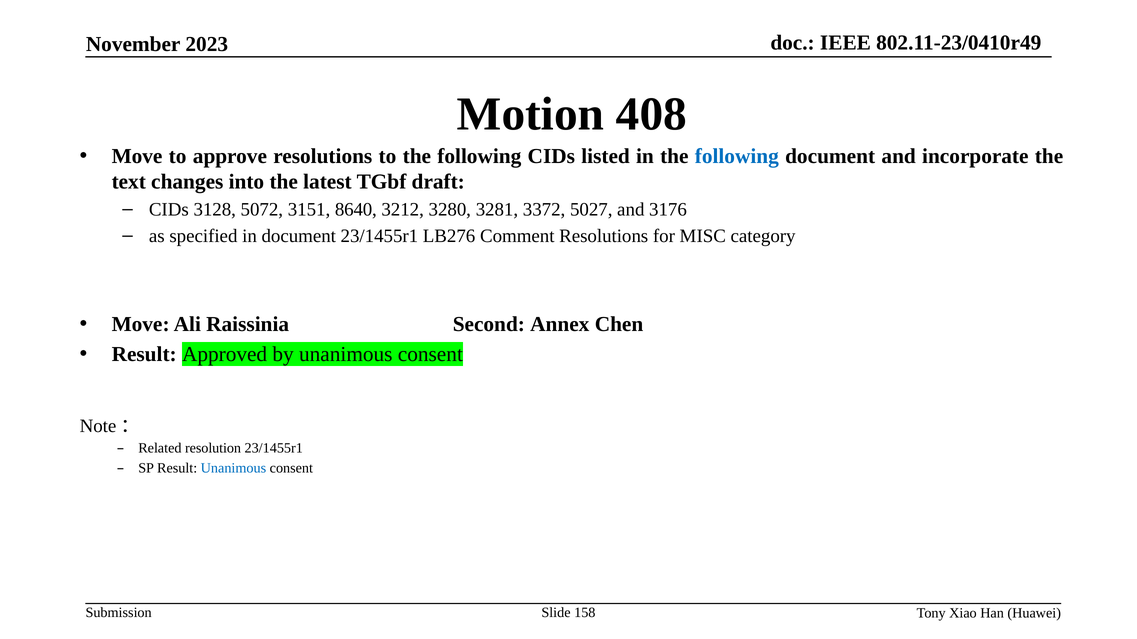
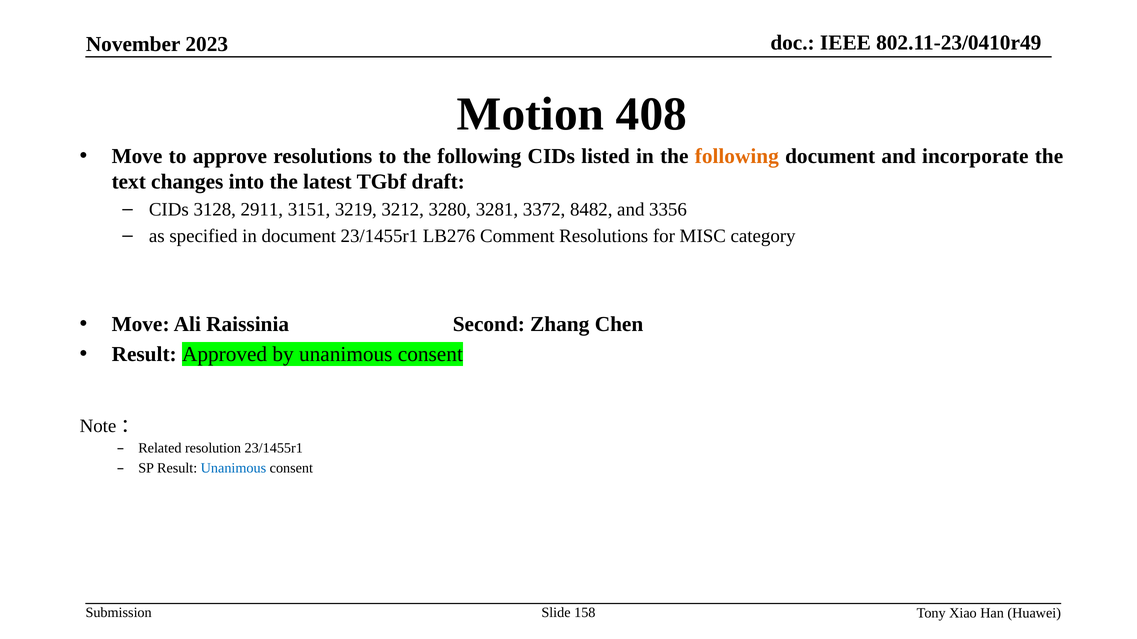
following colour: blue -> orange (737, 156)
5072: 5072 -> 2911 (262, 210)
8640: 8640 -> 3219 (356, 210)
5027: 5027 -> 8482 (591, 210)
3176: 3176 -> 3356 (668, 210)
Annex: Annex -> Zhang (560, 325)
